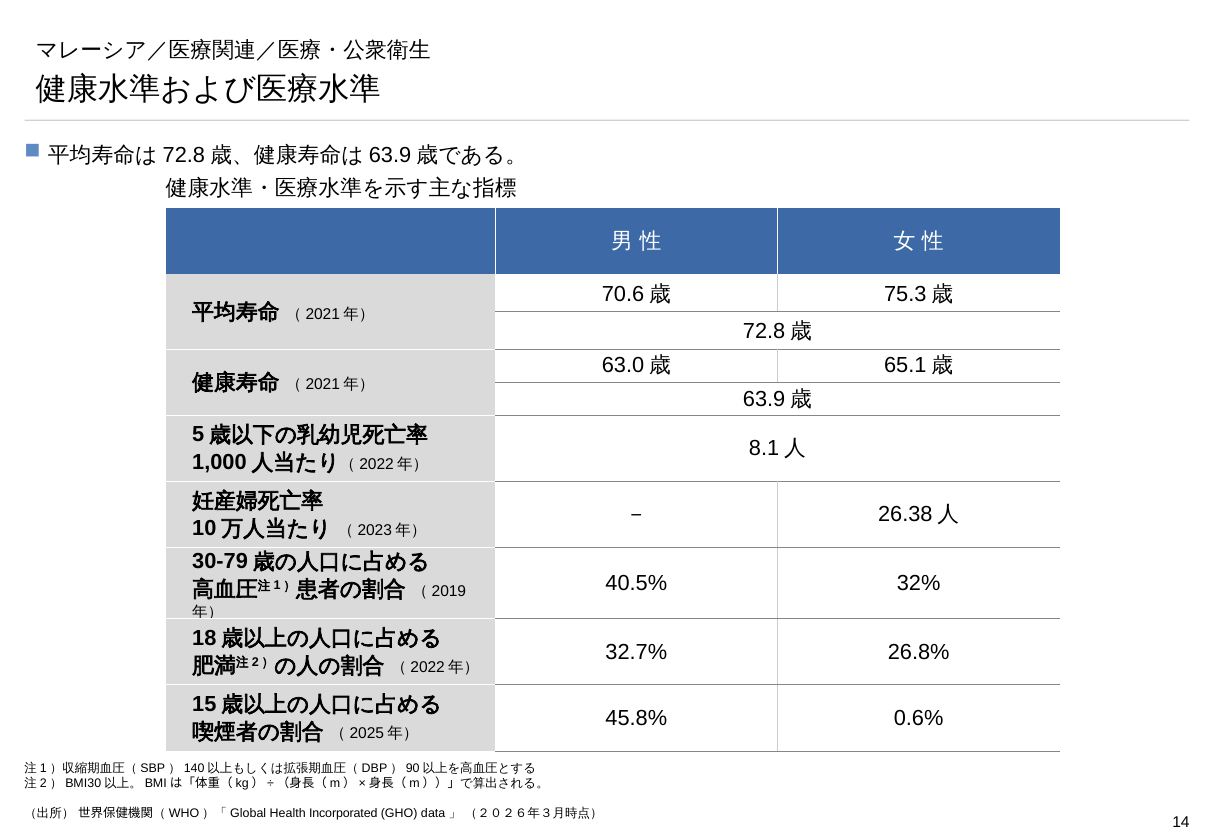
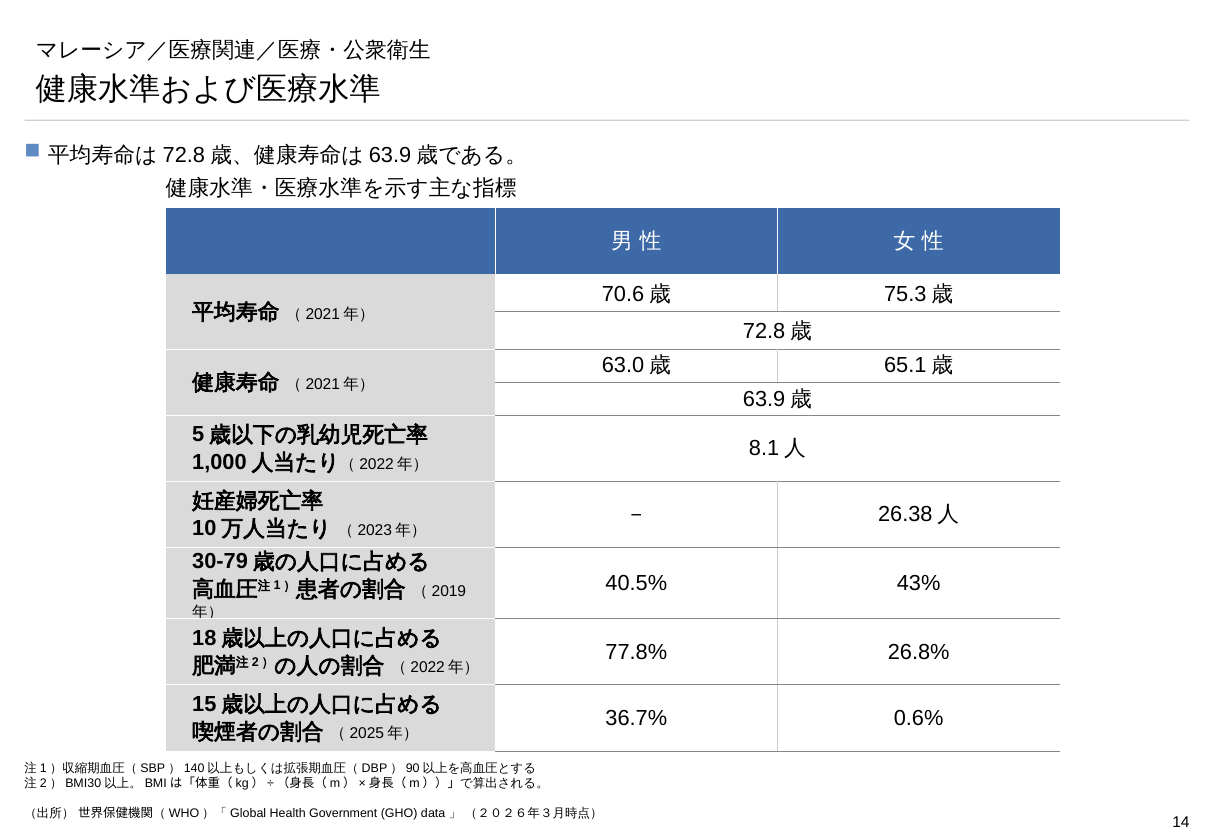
32%: 32% -> 43% (919, 584)
32.7%: 32.7% -> 77.8% (636, 652)
45.8%: 45.8% -> 36.7% (636, 719)
Incorporated: Incorporated -> Government (343, 813)
